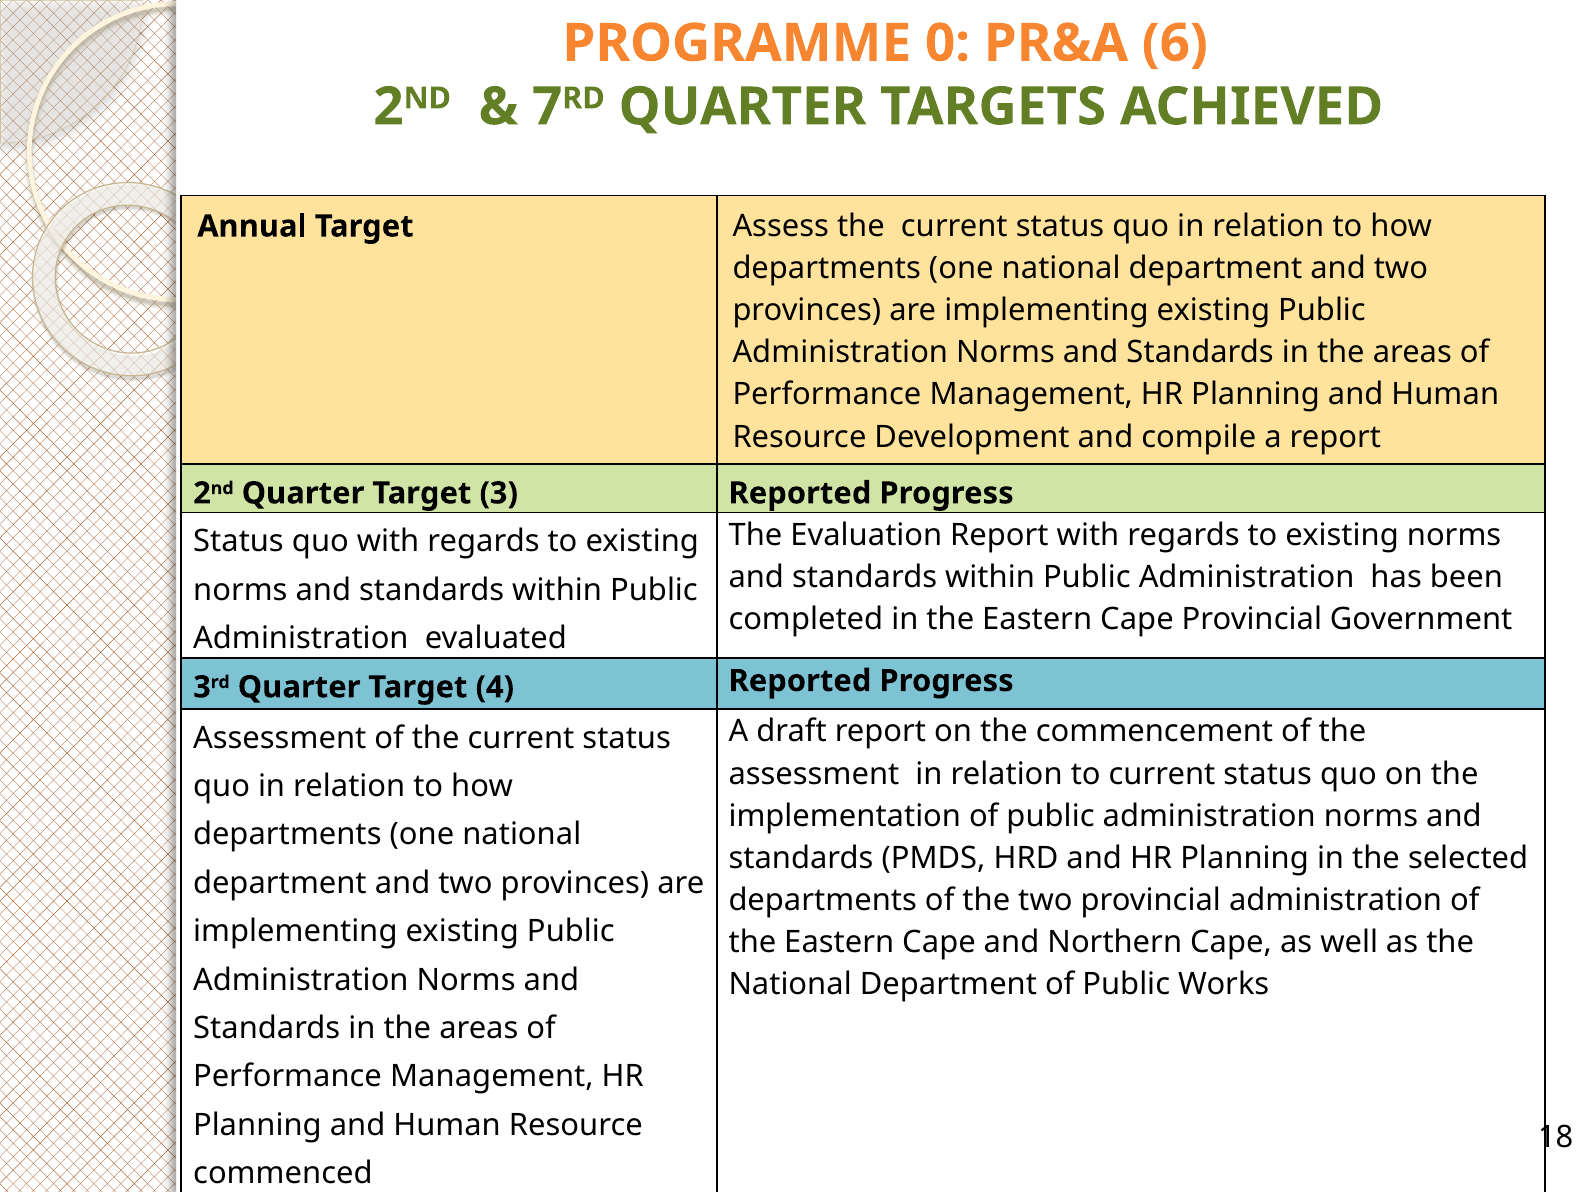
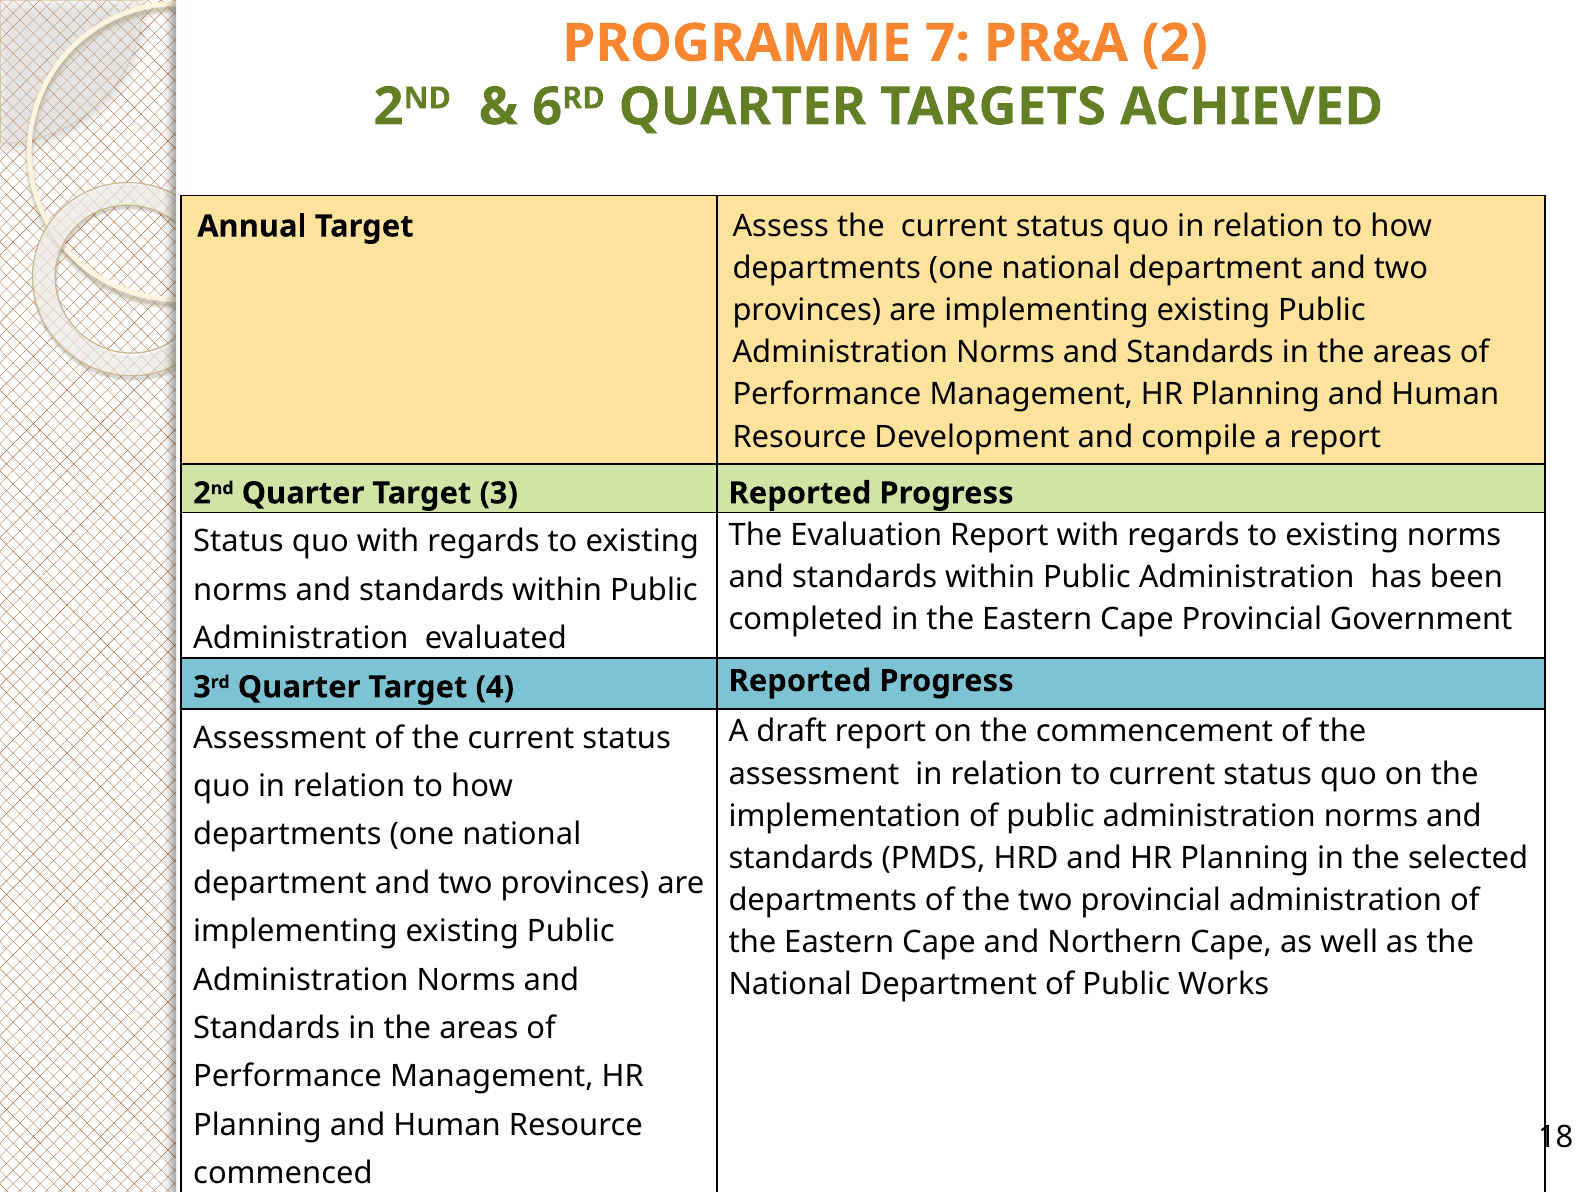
0: 0 -> 7 (948, 43)
PR&A 6: 6 -> 2 (1175, 43)
7: 7 -> 6 (547, 107)
